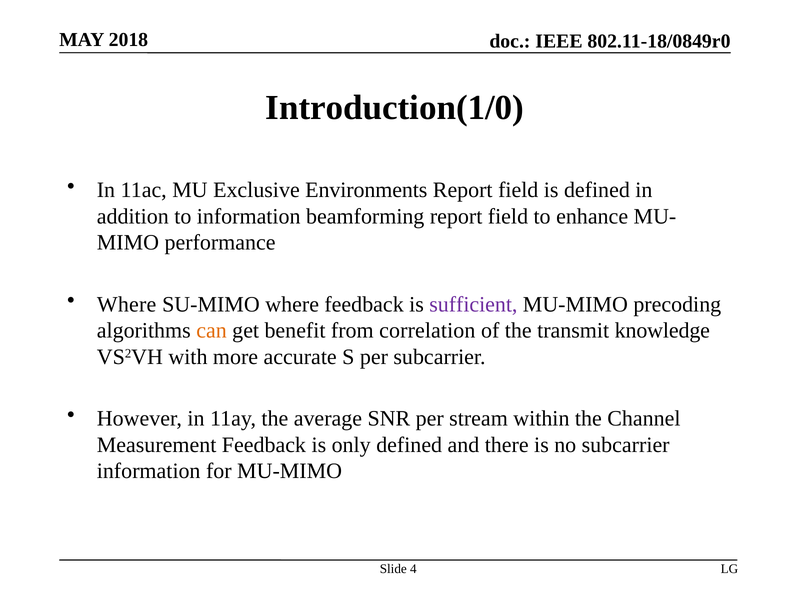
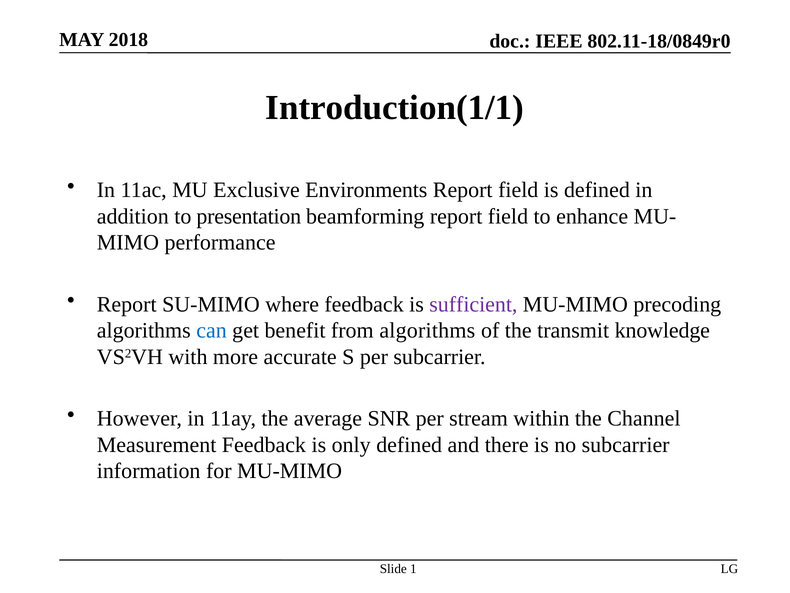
Introduction(1/0: Introduction(1/0 -> Introduction(1/1 (395, 108)
to information: information -> presentation (249, 216)
Where: Where -> Report (127, 304)
can colour: orange -> blue (212, 330)
from correlation: correlation -> algorithms (427, 330)
4: 4 -> 1 (413, 568)
